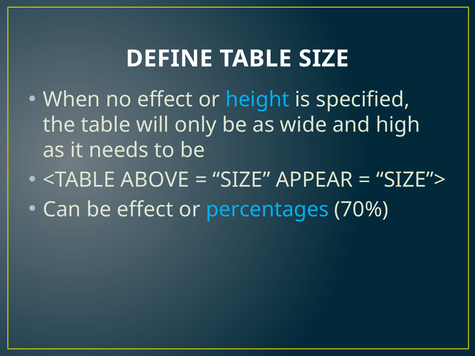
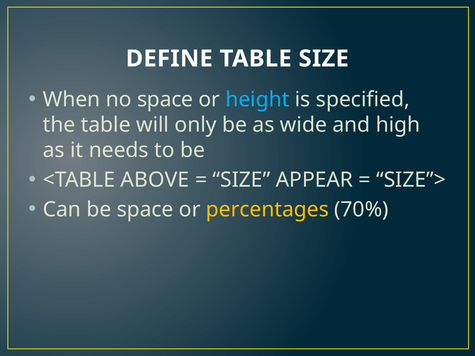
no effect: effect -> space (165, 100)
be effect: effect -> space (145, 210)
percentages colour: light blue -> yellow (267, 210)
